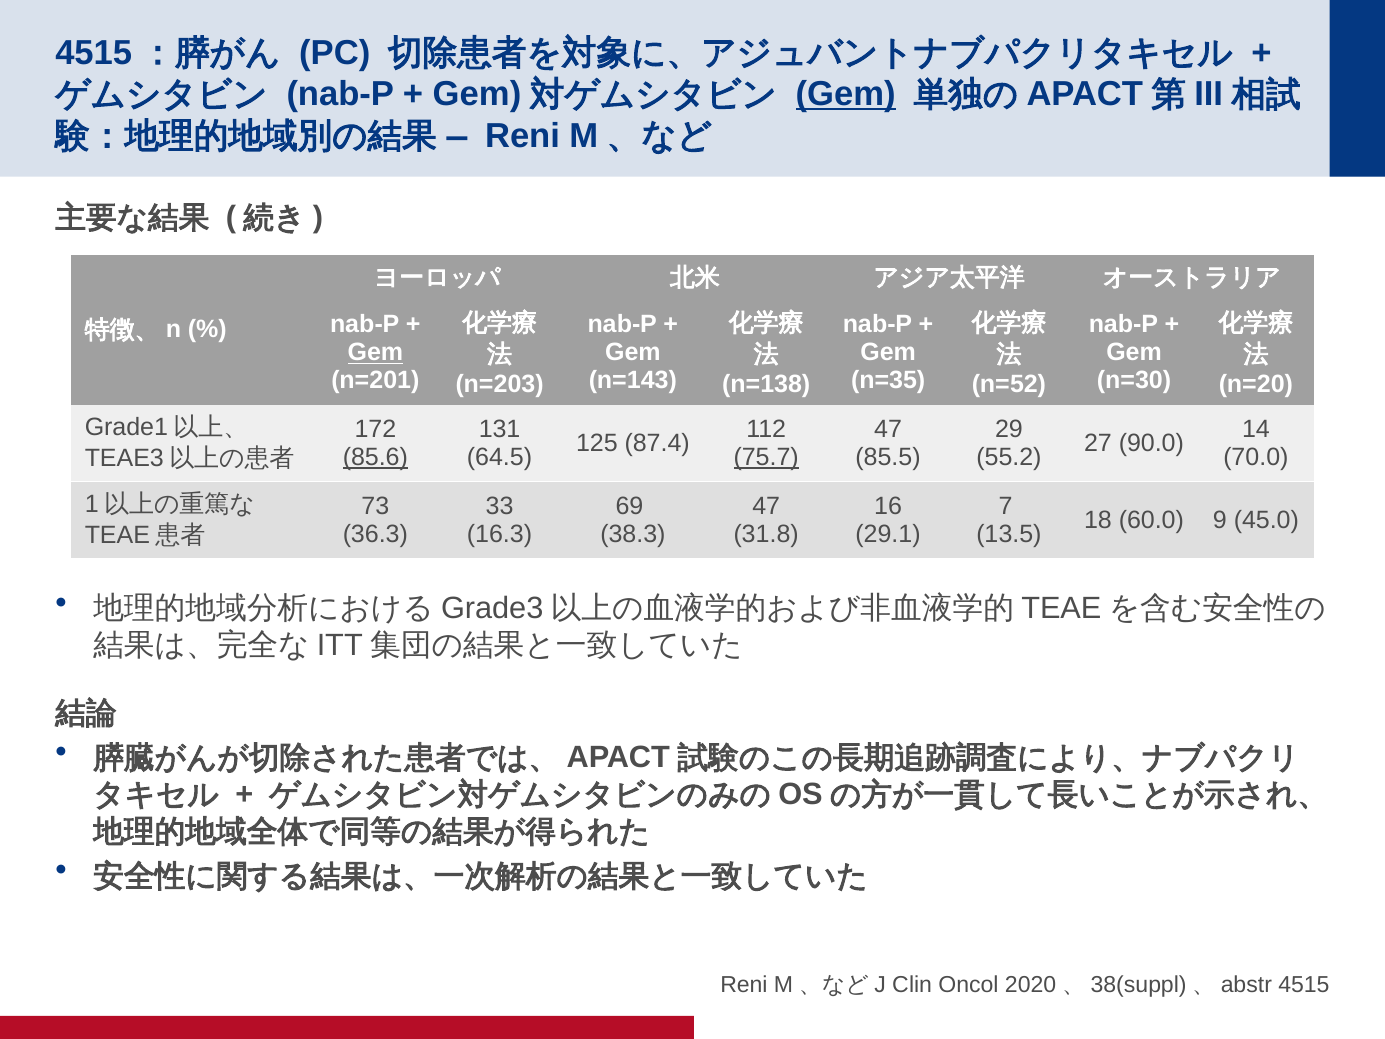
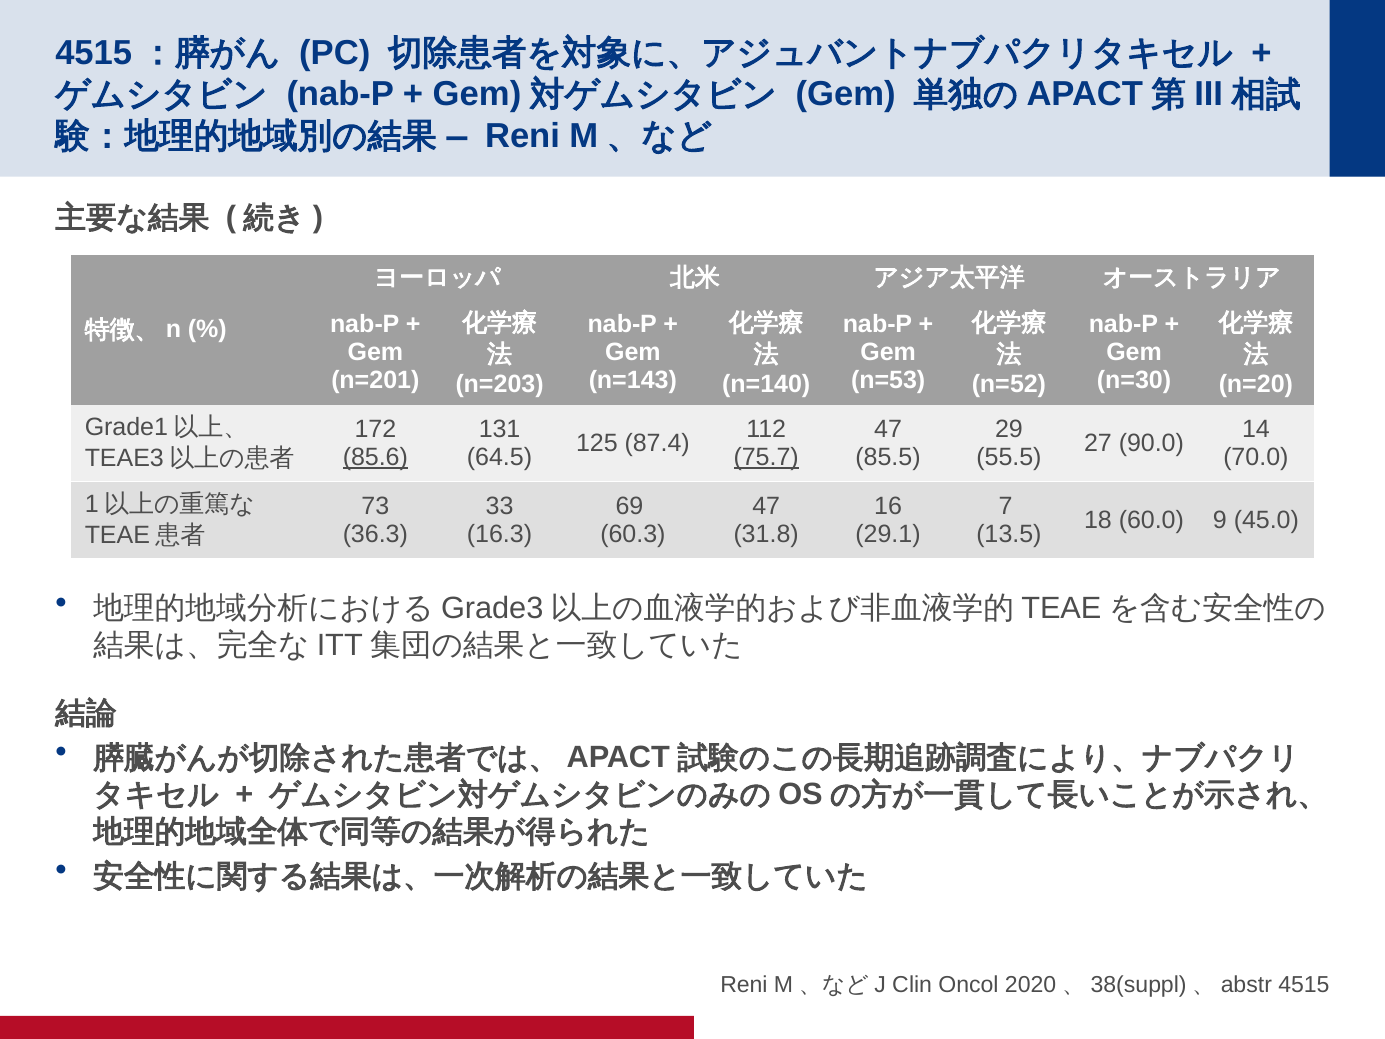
Gem underline: present -> none (846, 94)
Gem underline: present -> none (375, 353)
n=35: n=35 -> n=53 (888, 380)
n=138: n=138 -> n=140 (766, 384)
55.2: 55.2 -> 55.5 (1009, 457)
38.3: 38.3 -> 60.3 (633, 534)
